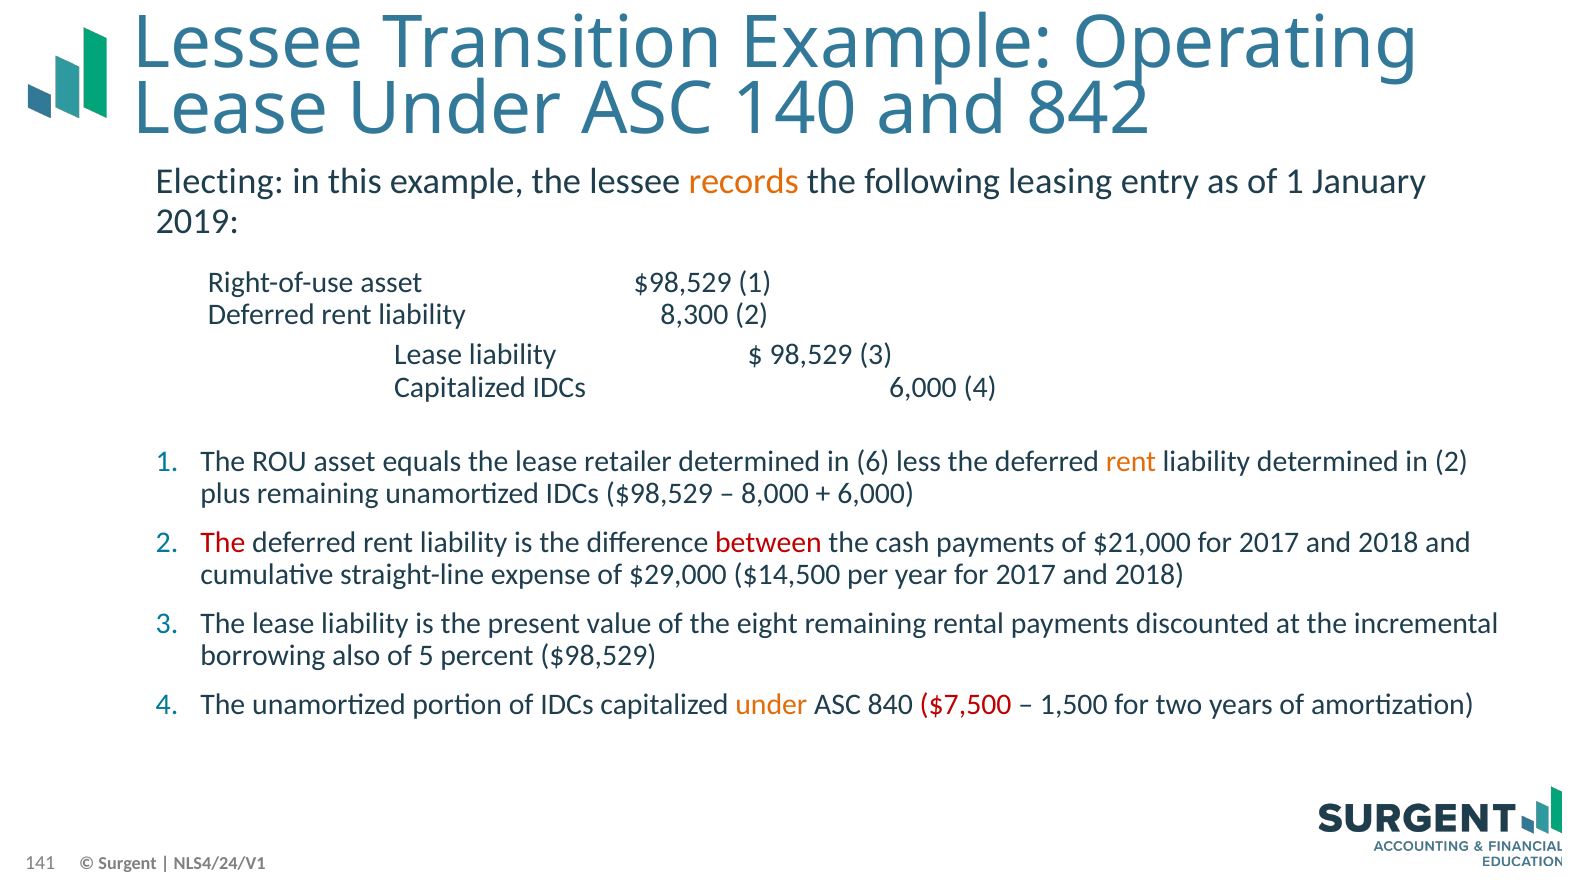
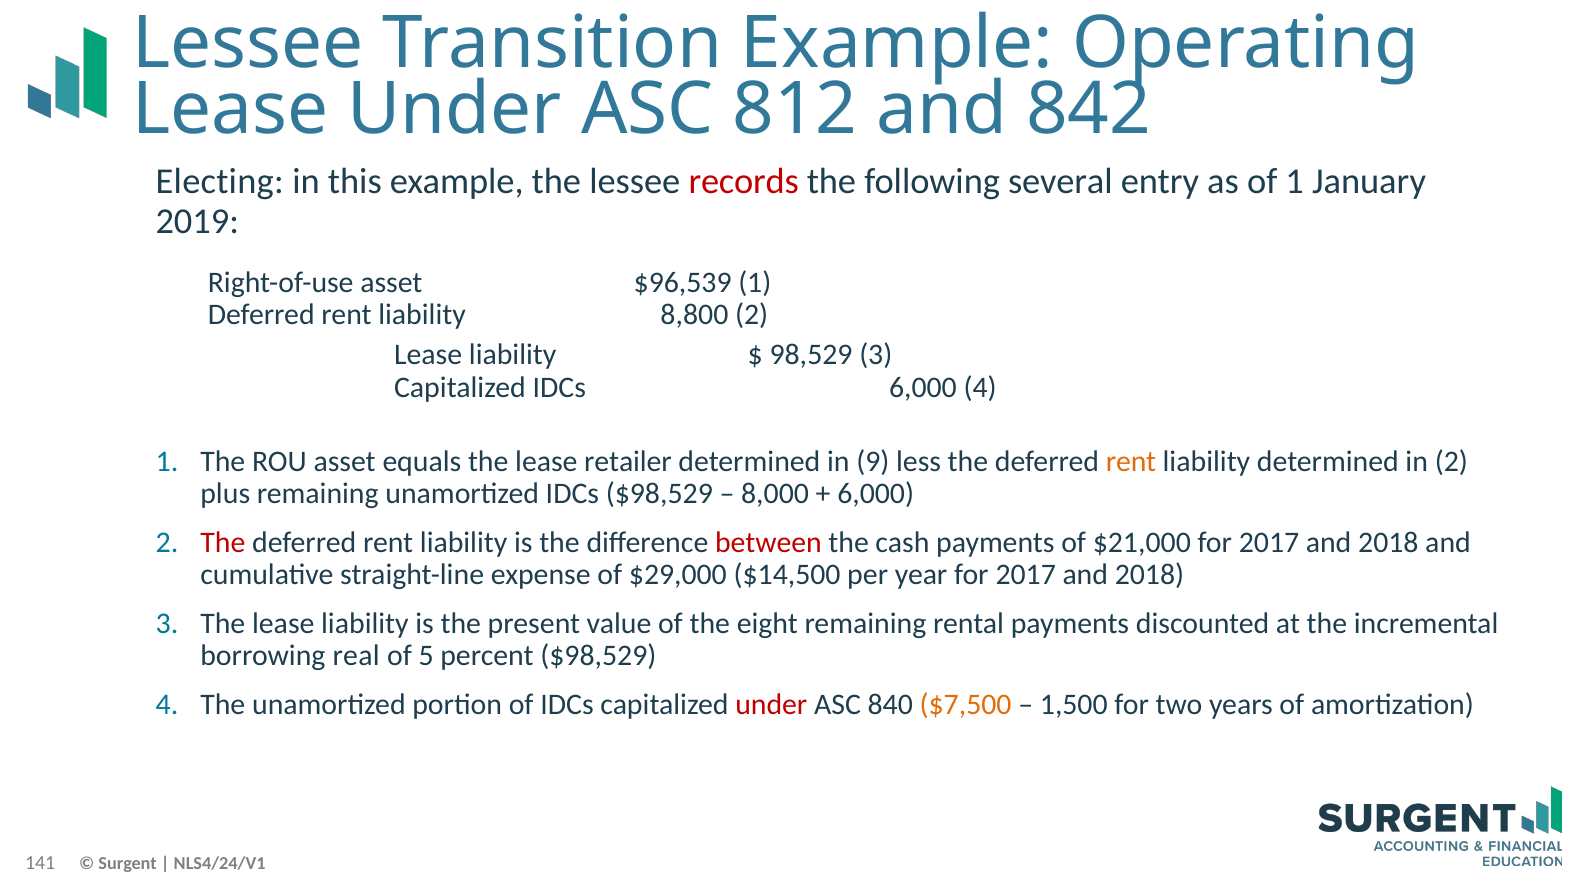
140: 140 -> 812 (795, 109)
records colour: orange -> red (744, 182)
leasing: leasing -> several (1060, 182)
asset $98,529: $98,529 -> $96,539 (683, 283)
8,300: 8,300 -> 8,800 (694, 315)
6: 6 -> 9 (873, 462)
also: also -> real (356, 656)
under colour: orange -> red (771, 705)
$7,500 colour: red -> orange (966, 705)
